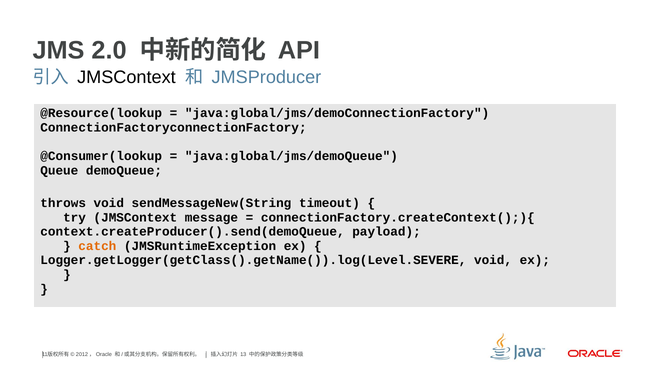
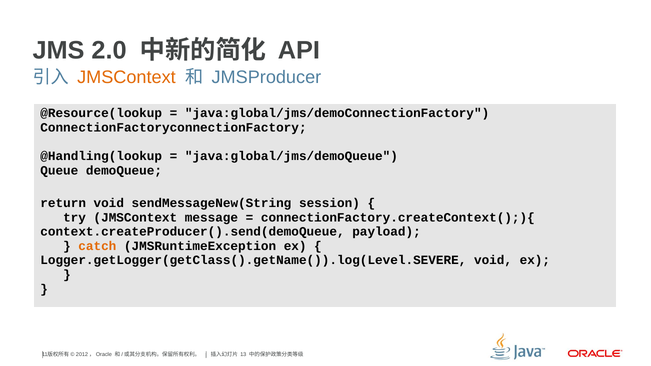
JMSContext colour: black -> orange (126, 78)
@Consumer(lookup: @Consumer(lookup -> @Handling(lookup (101, 156)
throws: throws -> return (63, 203)
timeout: timeout -> session (329, 203)
